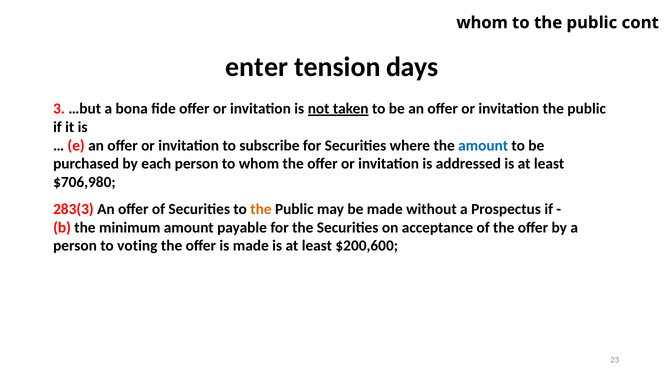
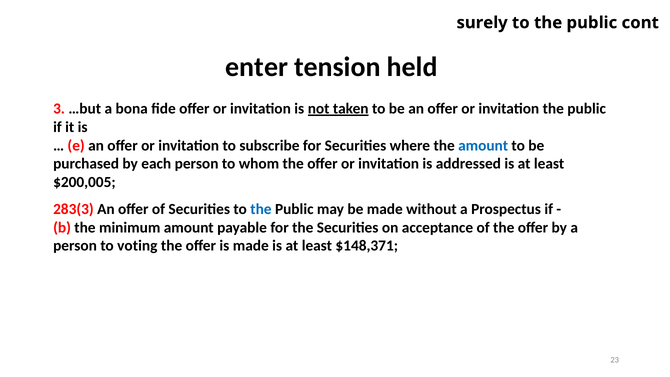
whom: whom -> surely (482, 23)
days: days -> held (412, 67)
$706,980: $706,980 -> $200,005 (84, 182)
the colour: orange -> blue (261, 209)
$200,600: $200,600 -> $148,371 (367, 246)
